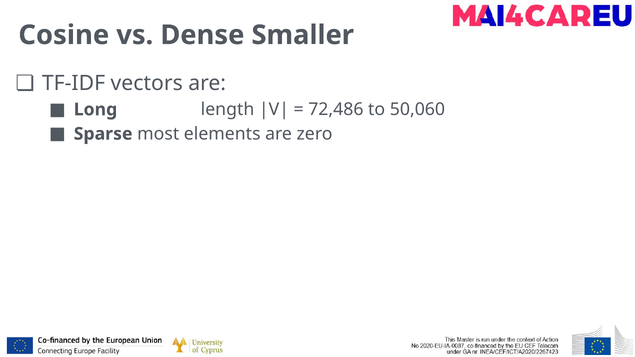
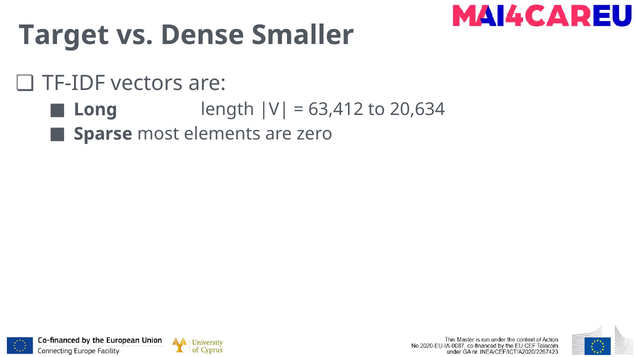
Cosine: Cosine -> Target (64, 35)
72,486: 72,486 -> 63,412 (336, 110)
50,060: 50,060 -> 20,634 (417, 110)
